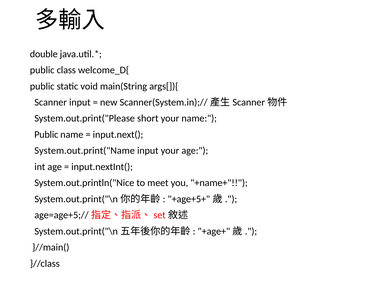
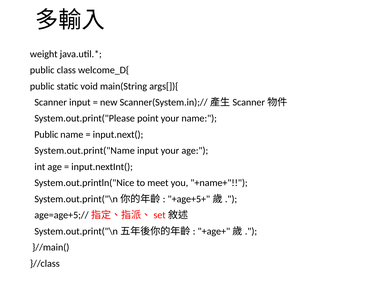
double: double -> weight (44, 54)
short: short -> point (148, 118)
